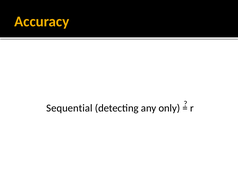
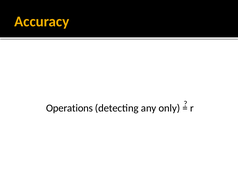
Sequential: Sequential -> Operations (69, 108)
